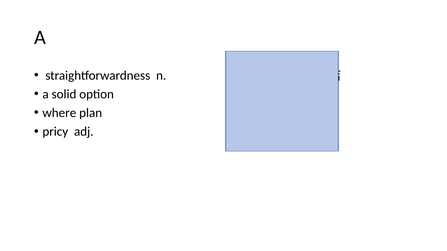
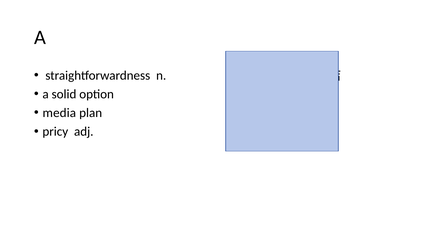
where: where -> media (59, 113)
